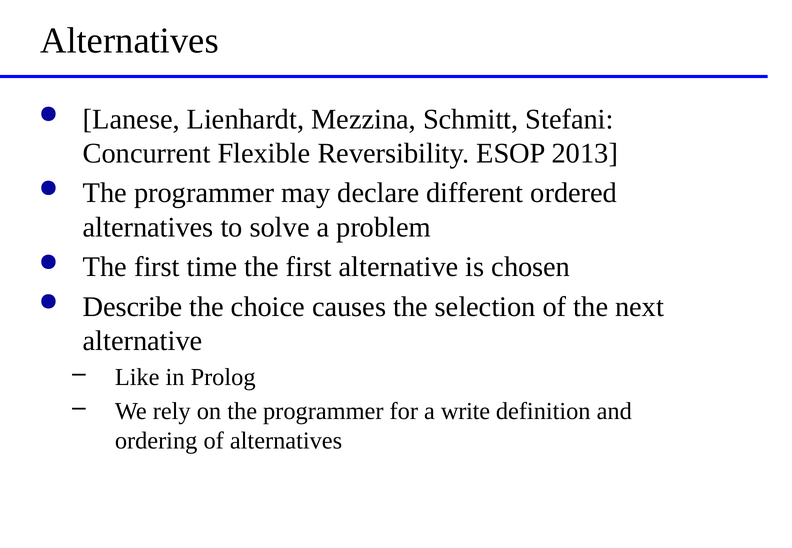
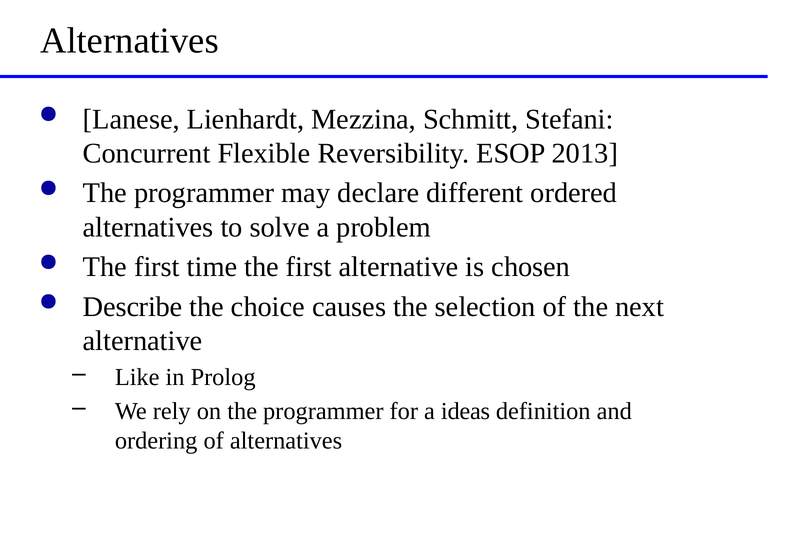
write: write -> ideas (466, 412)
